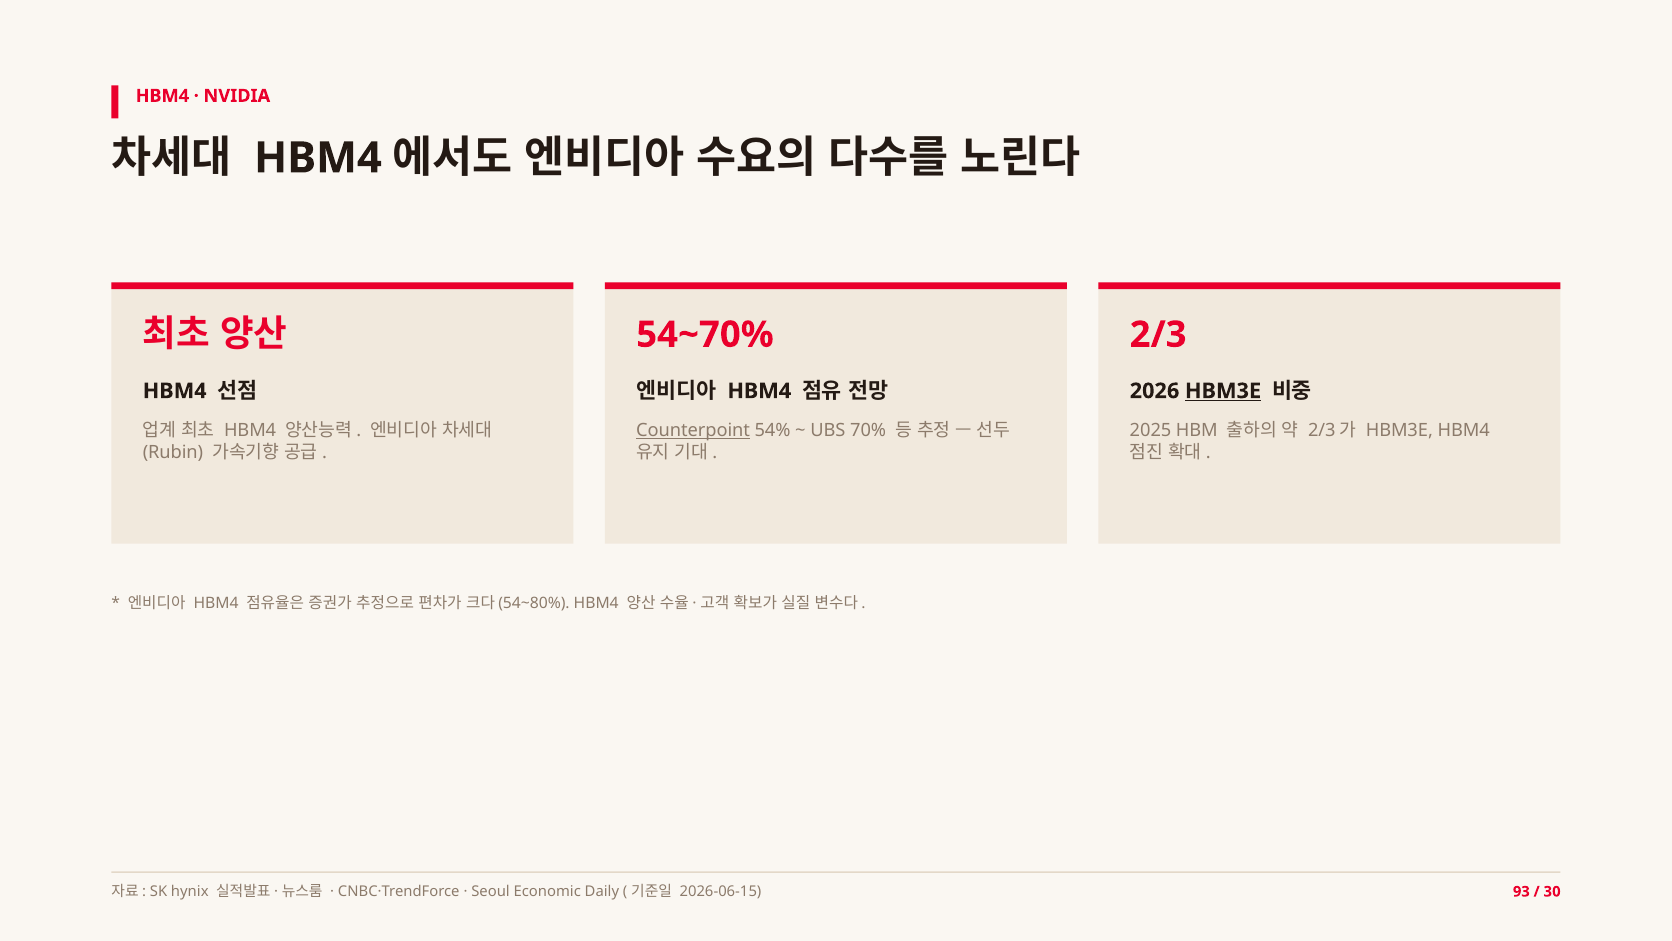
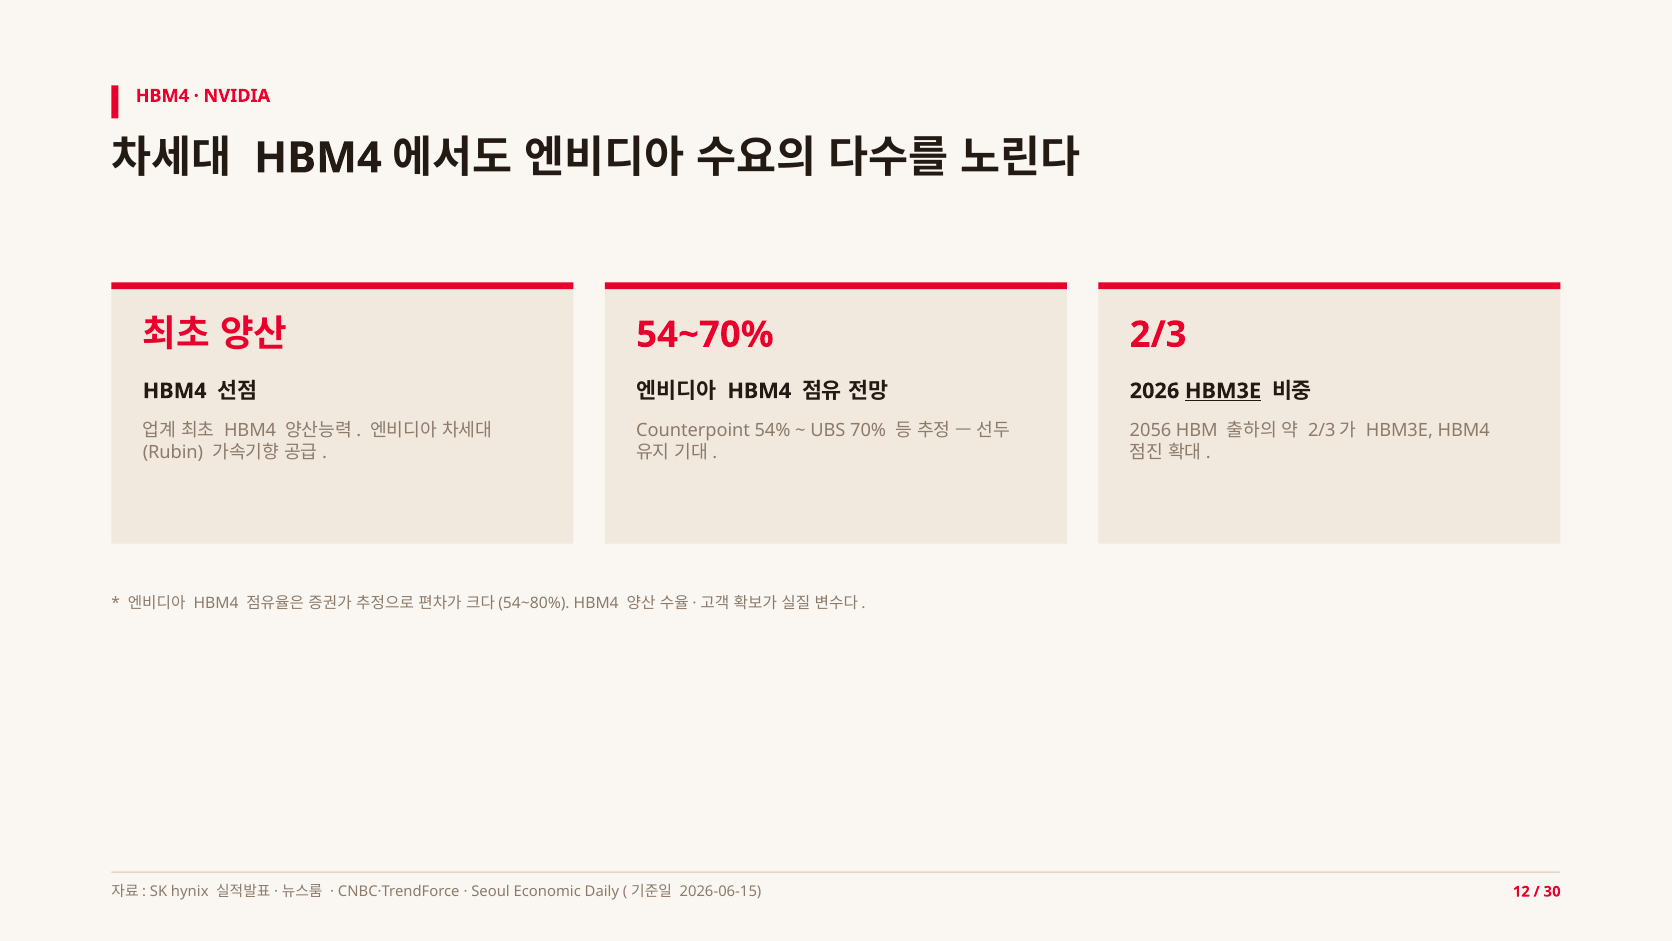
Counterpoint underline: present -> none (693, 430)
2025: 2025 -> 2056 (1151, 430)
93: 93 -> 12 (1521, 891)
